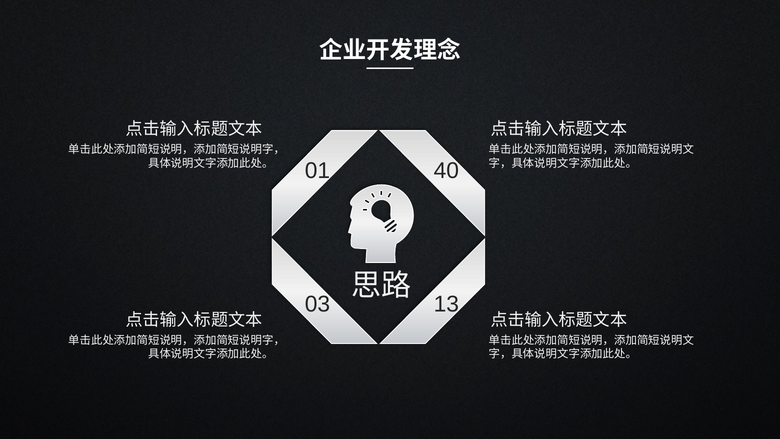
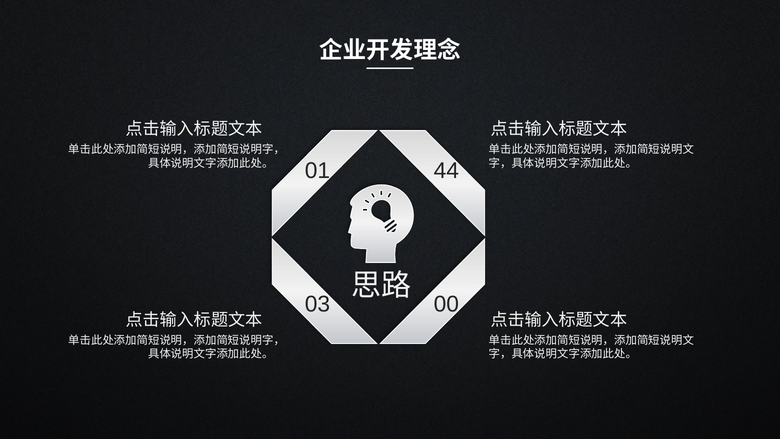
40: 40 -> 44 (446, 171)
13: 13 -> 00 (446, 304)
